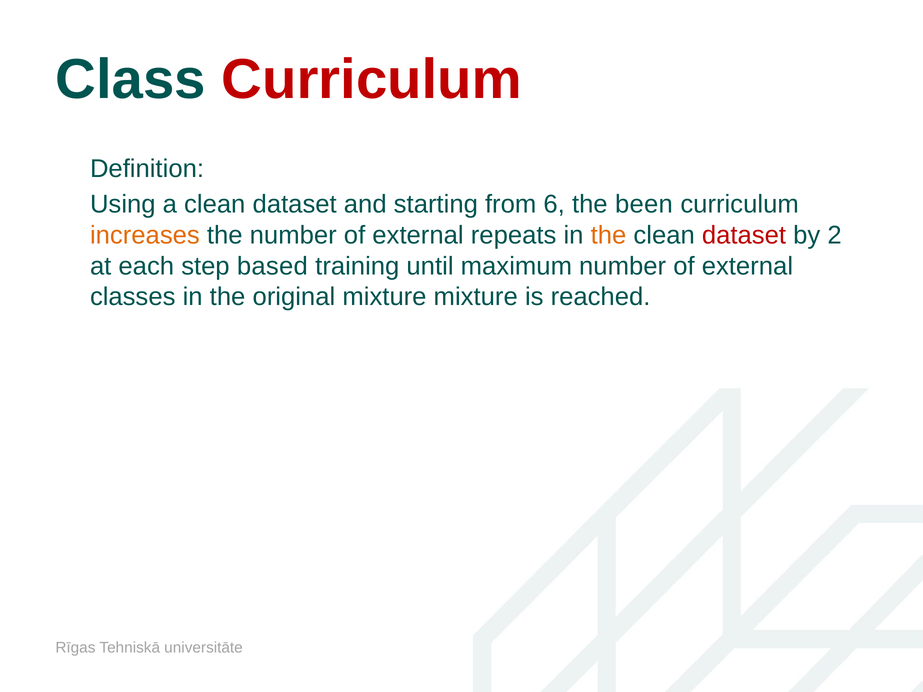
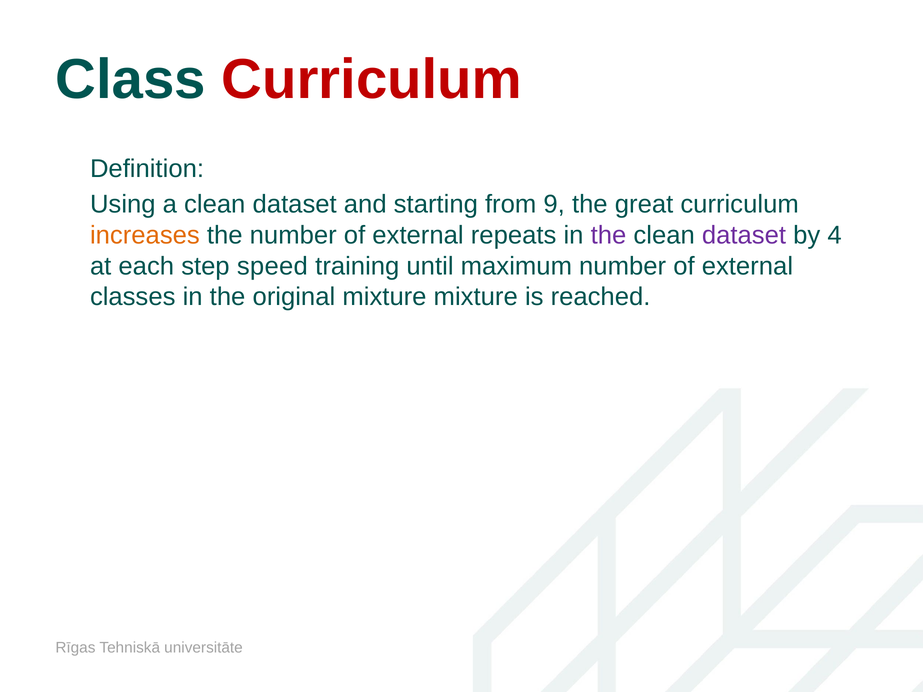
6: 6 -> 9 (554, 205)
been: been -> great (644, 205)
the colour: orange -> purple (609, 235)
dataset colour: red -> purple (744, 235)
2: 2 -> 4 (835, 235)
based: based -> speed (272, 266)
